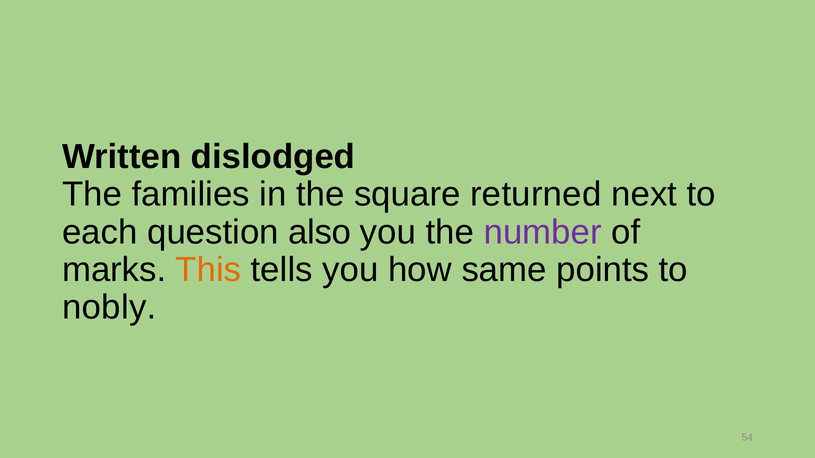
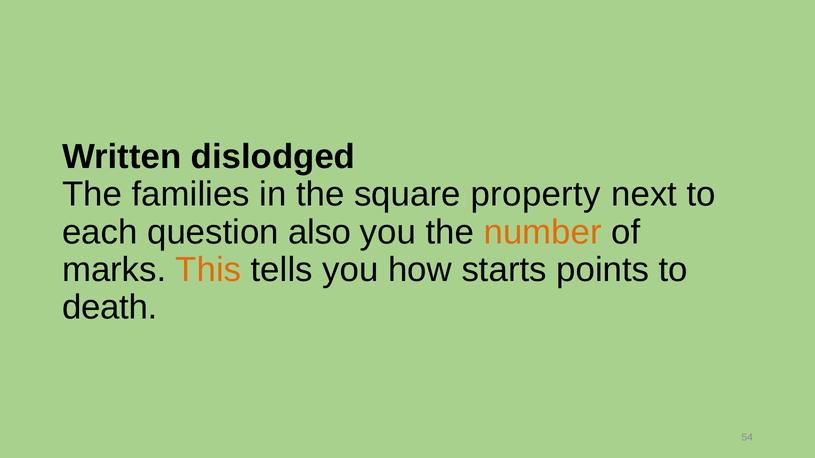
returned: returned -> property (536, 195)
number colour: purple -> orange (543, 232)
same: same -> starts (504, 270)
nobly: nobly -> death (110, 307)
